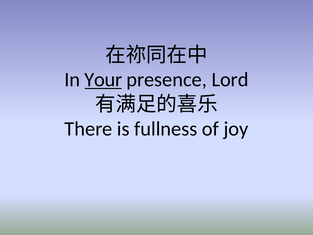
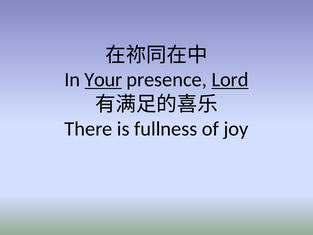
Lord underline: none -> present (230, 80)
